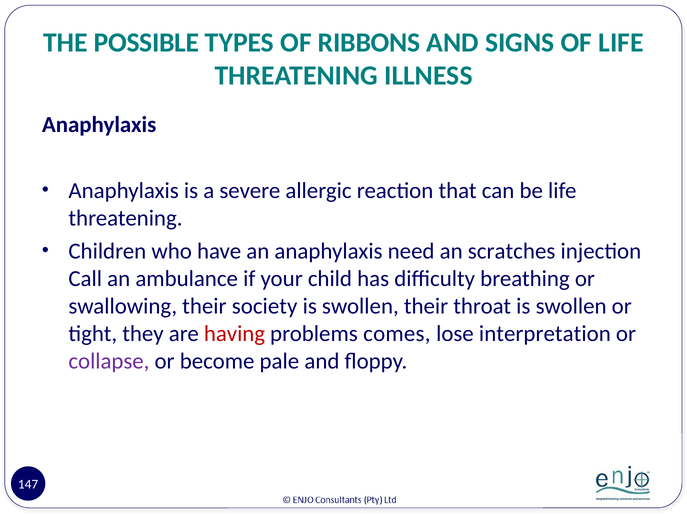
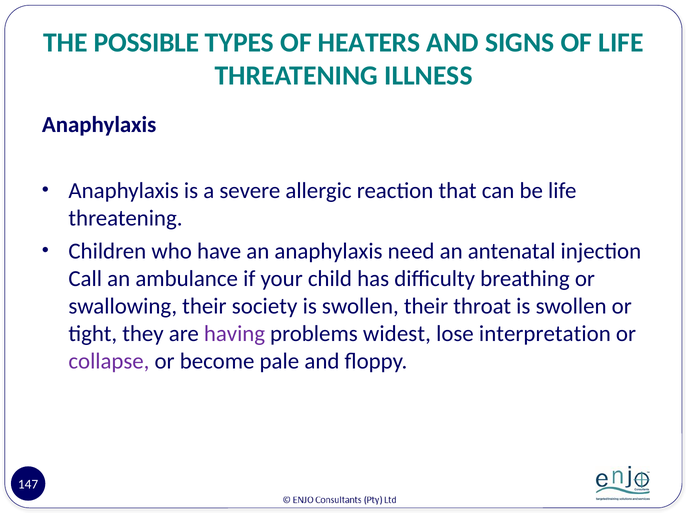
RIBBONS: RIBBONS -> HEATERS (369, 43)
scratches: scratches -> antenatal (512, 251)
having colour: red -> purple (235, 334)
comes: comes -> widest (397, 334)
